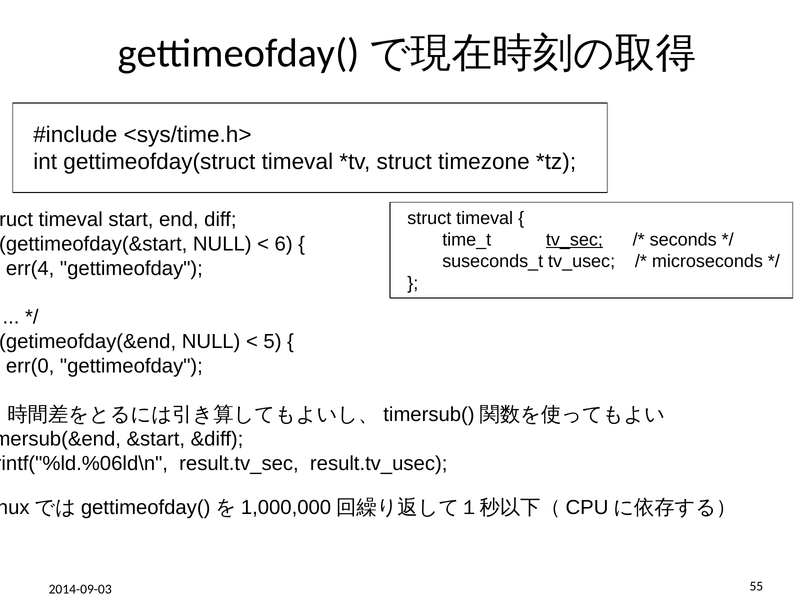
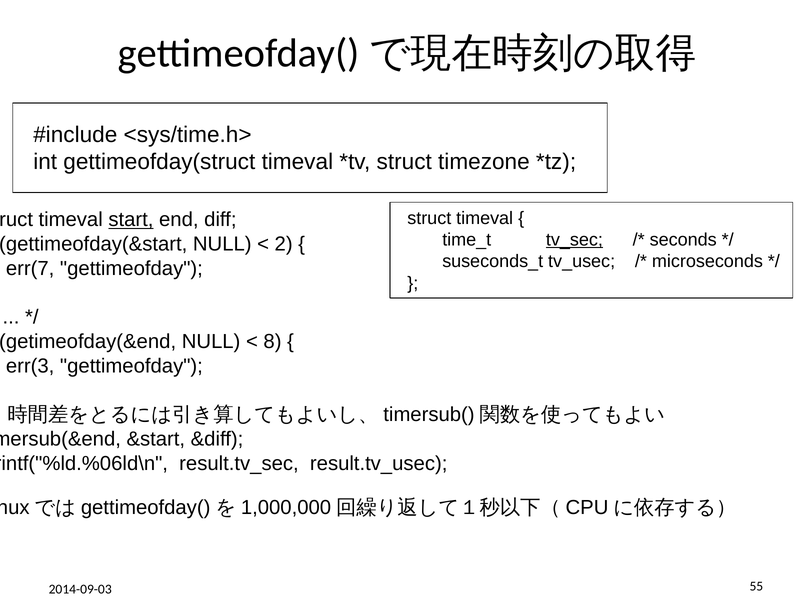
start underline: none -> present (131, 220)
6: 6 -> 2 (284, 244)
err(4: err(4 -> err(7 (30, 268)
5: 5 -> 8 (272, 342)
err(0: err(0 -> err(3 (30, 366)
